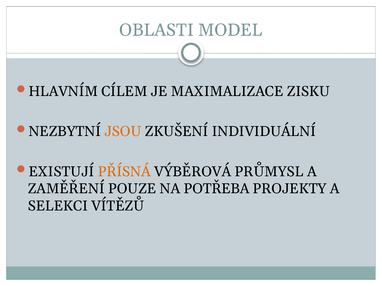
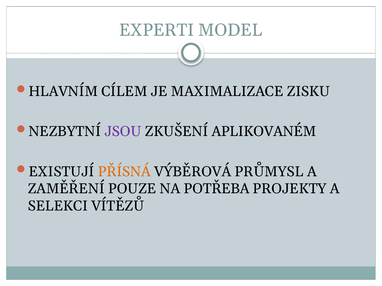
OBLASTI: OBLASTI -> EXPERTI (157, 30)
JSOU colour: orange -> purple (123, 132)
INDIVIDUÁLNÍ: INDIVIDUÁLNÍ -> APLIKOVANÉM (264, 132)
